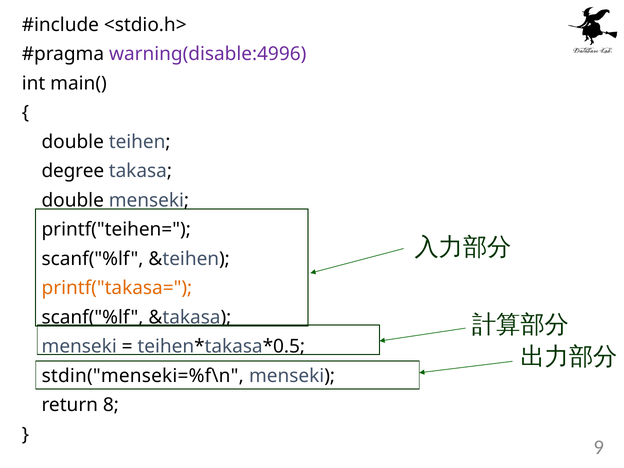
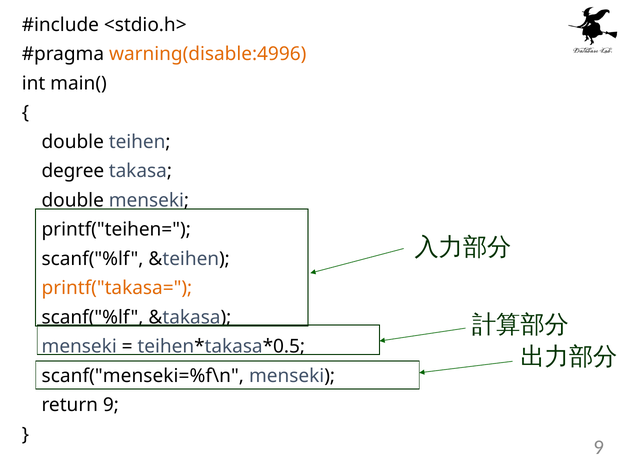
warning(disable:4996 colour: purple -> orange (208, 54)
stdin("menseki=%f\n: stdin("menseki=%f\n -> scanf("menseki=%f\n (143, 376)
return 8: 8 -> 9 (111, 405)
